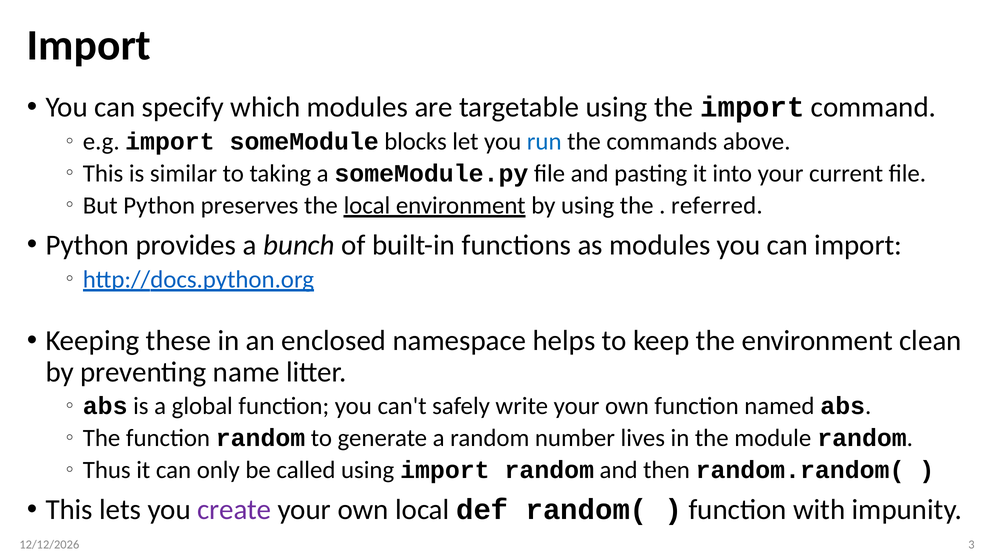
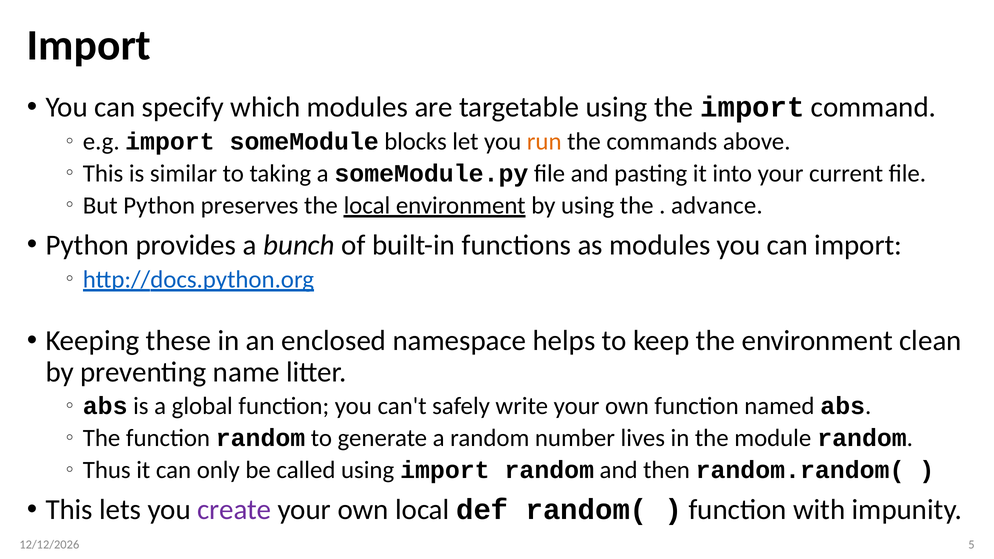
run colour: blue -> orange (544, 142)
referred: referred -> advance (717, 206)
3: 3 -> 5 (971, 545)
